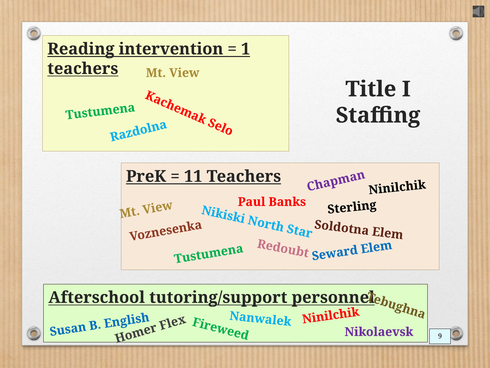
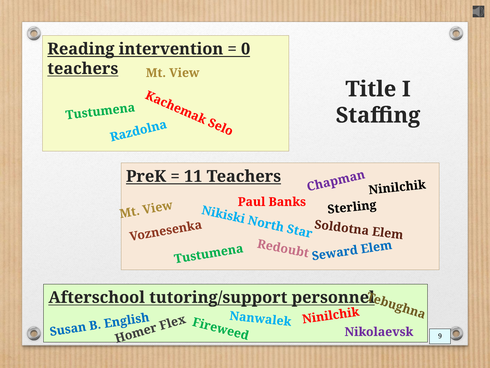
1: 1 -> 0 (246, 49)
